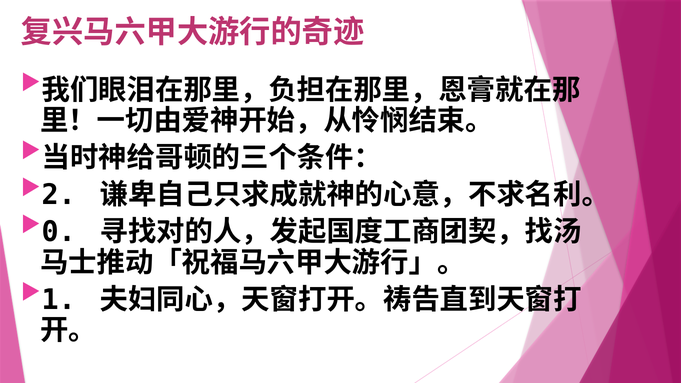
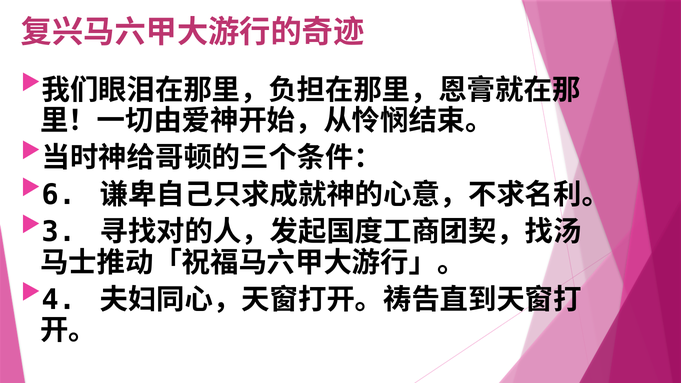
2: 2 -> 6 (59, 195)
0: 0 -> 3 (59, 232)
1: 1 -> 4 (59, 300)
